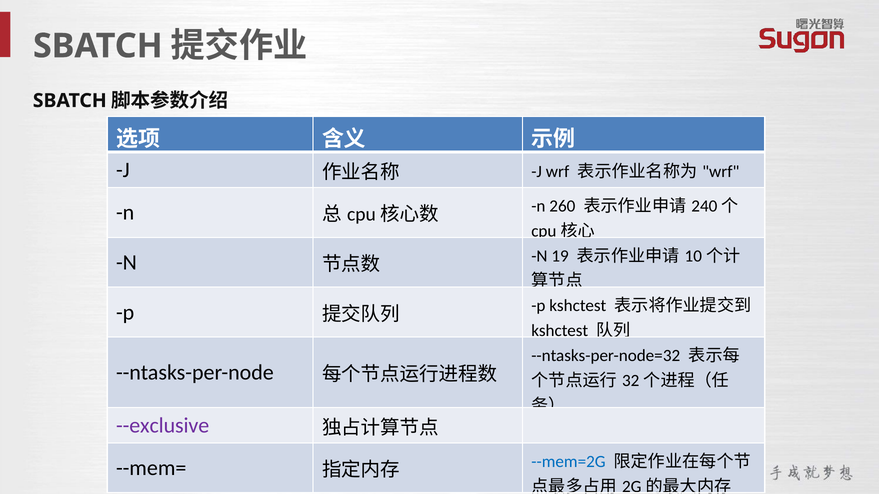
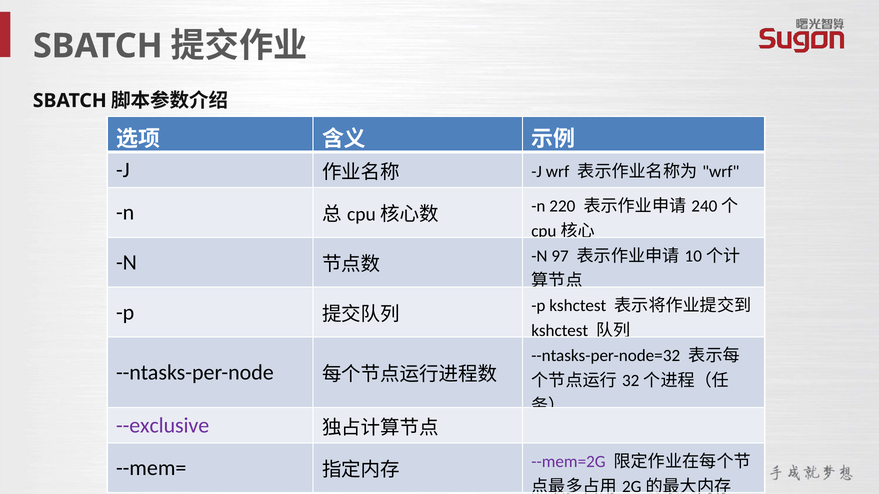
260: 260 -> 220 (562, 206)
19: 19 -> 97 (560, 256)
--mem=2G colour: blue -> purple (568, 462)
